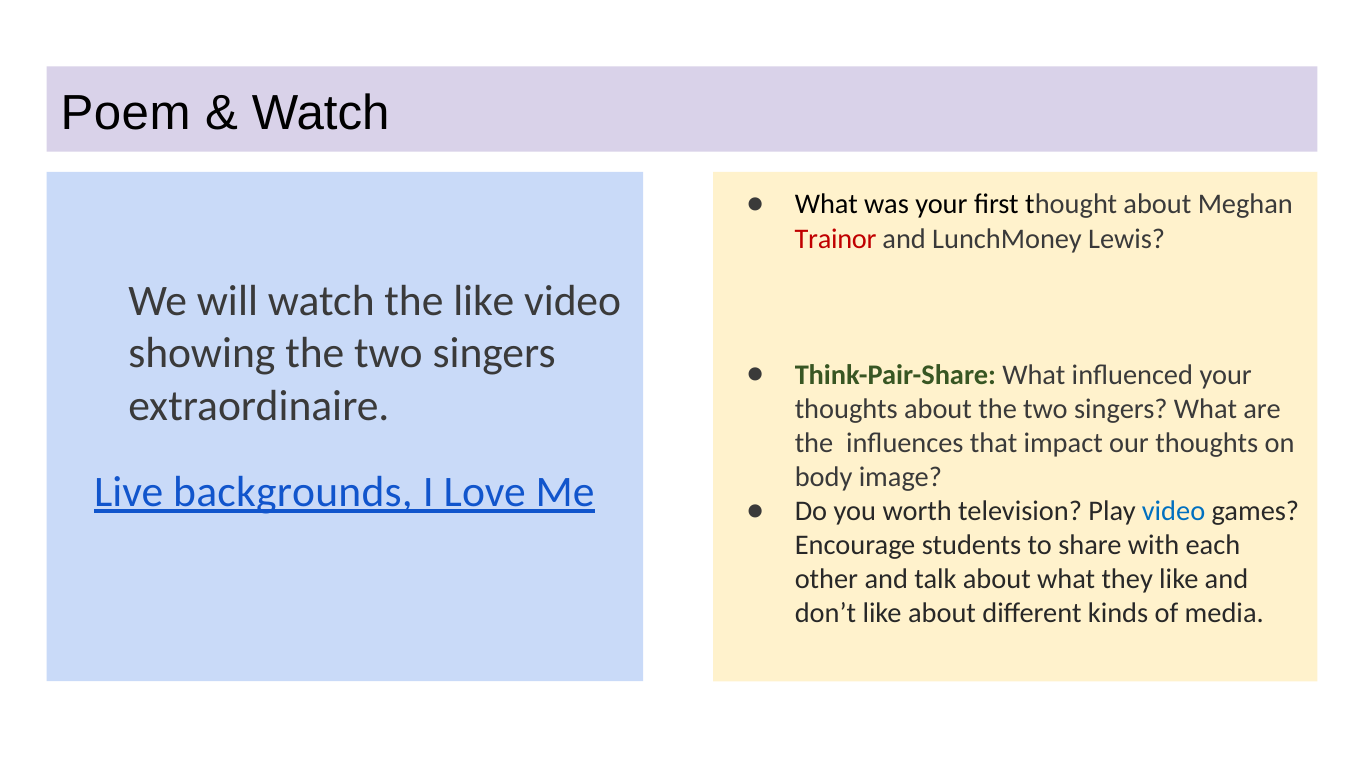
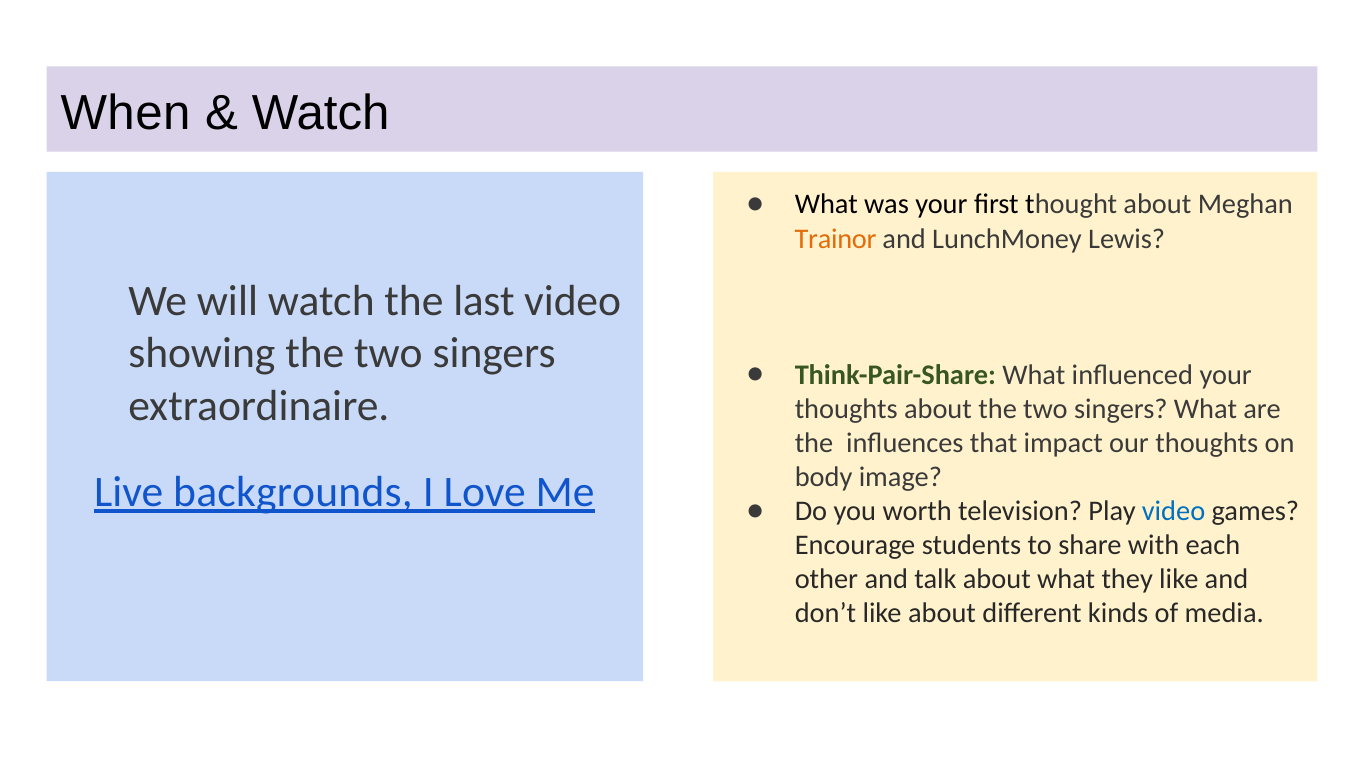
Poem: Poem -> When (126, 113)
Trainor colour: red -> orange (836, 239)
the like: like -> last (484, 301)
